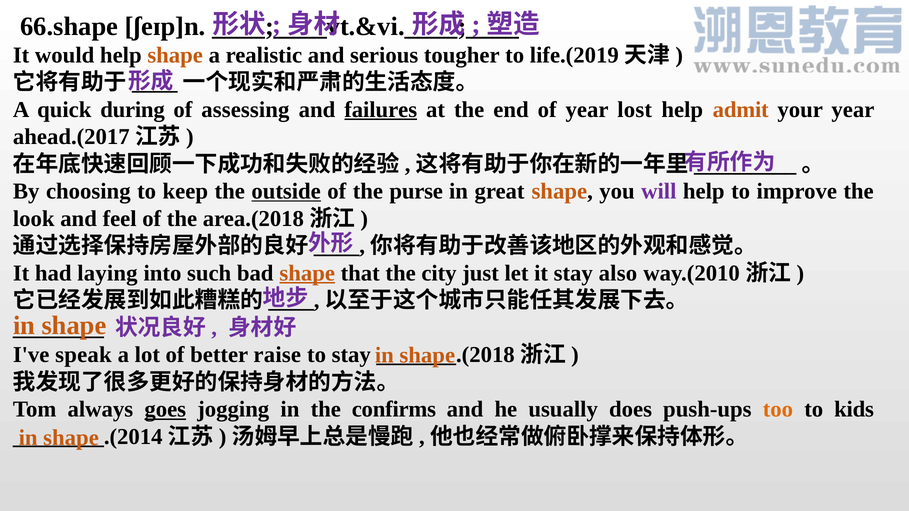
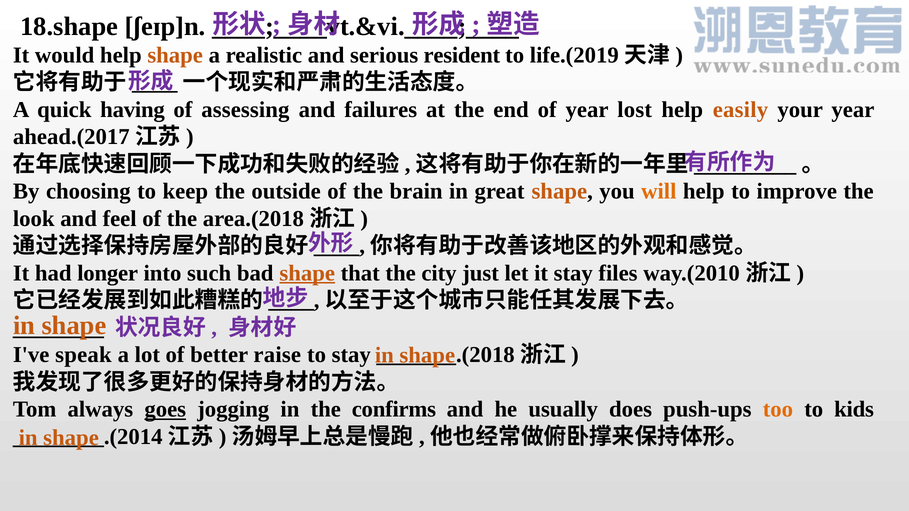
66.shape: 66.shape -> 18.shape (69, 26)
tougher: tougher -> resident (462, 55)
during: during -> having (133, 110)
failures underline: present -> none (381, 110)
admit: admit -> easily (740, 110)
outside underline: present -> none (286, 191)
purse: purse -> brain (416, 191)
will colour: purple -> orange (659, 191)
laying: laying -> longer (108, 273)
also: also -> files (618, 273)
